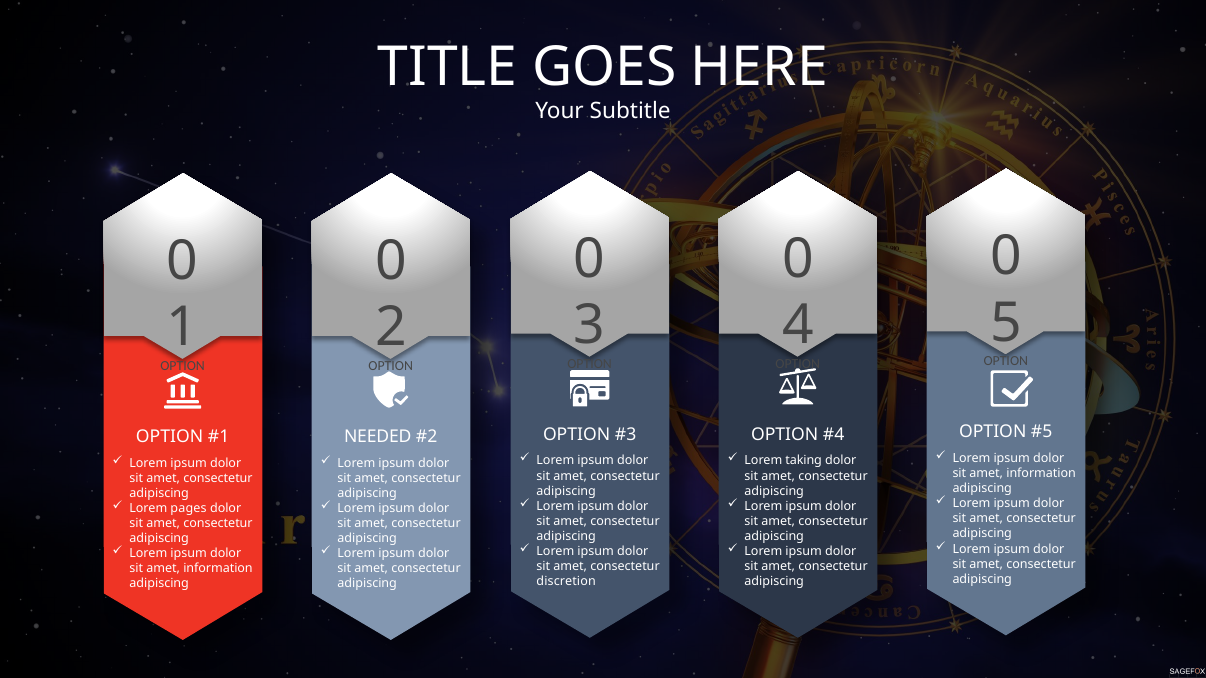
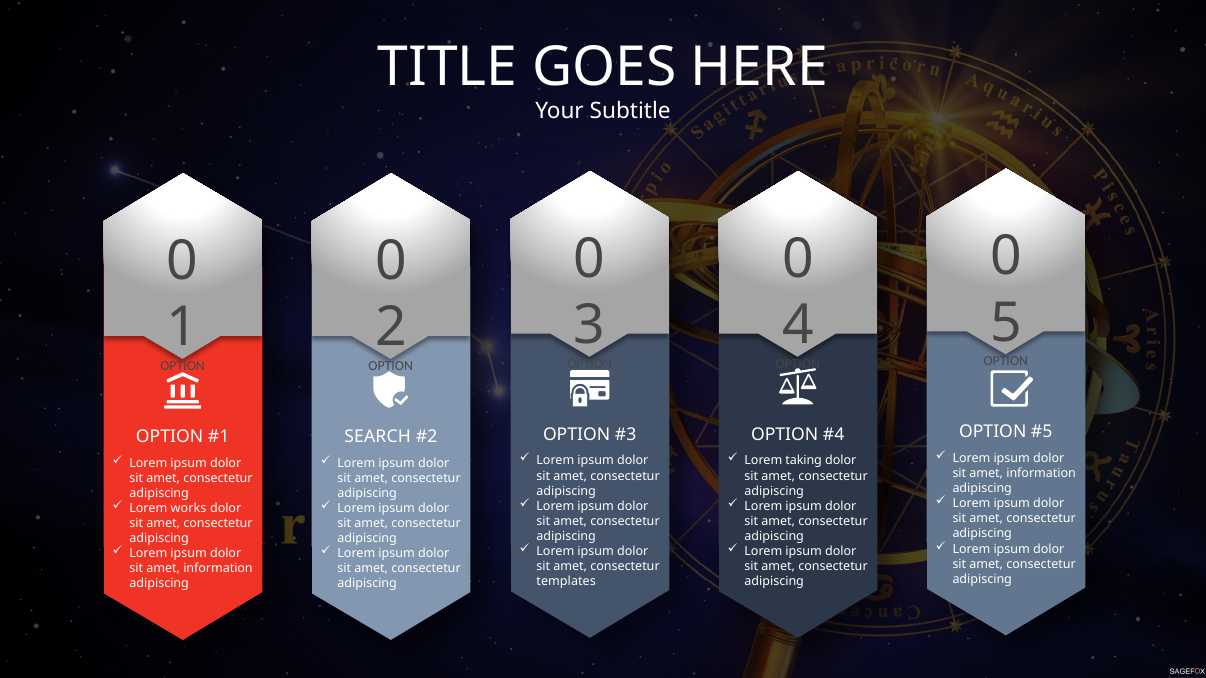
NEEDED: NEEDED -> SEARCH (378, 437)
pages: pages -> works (189, 509)
discretion: discretion -> templates (566, 582)
